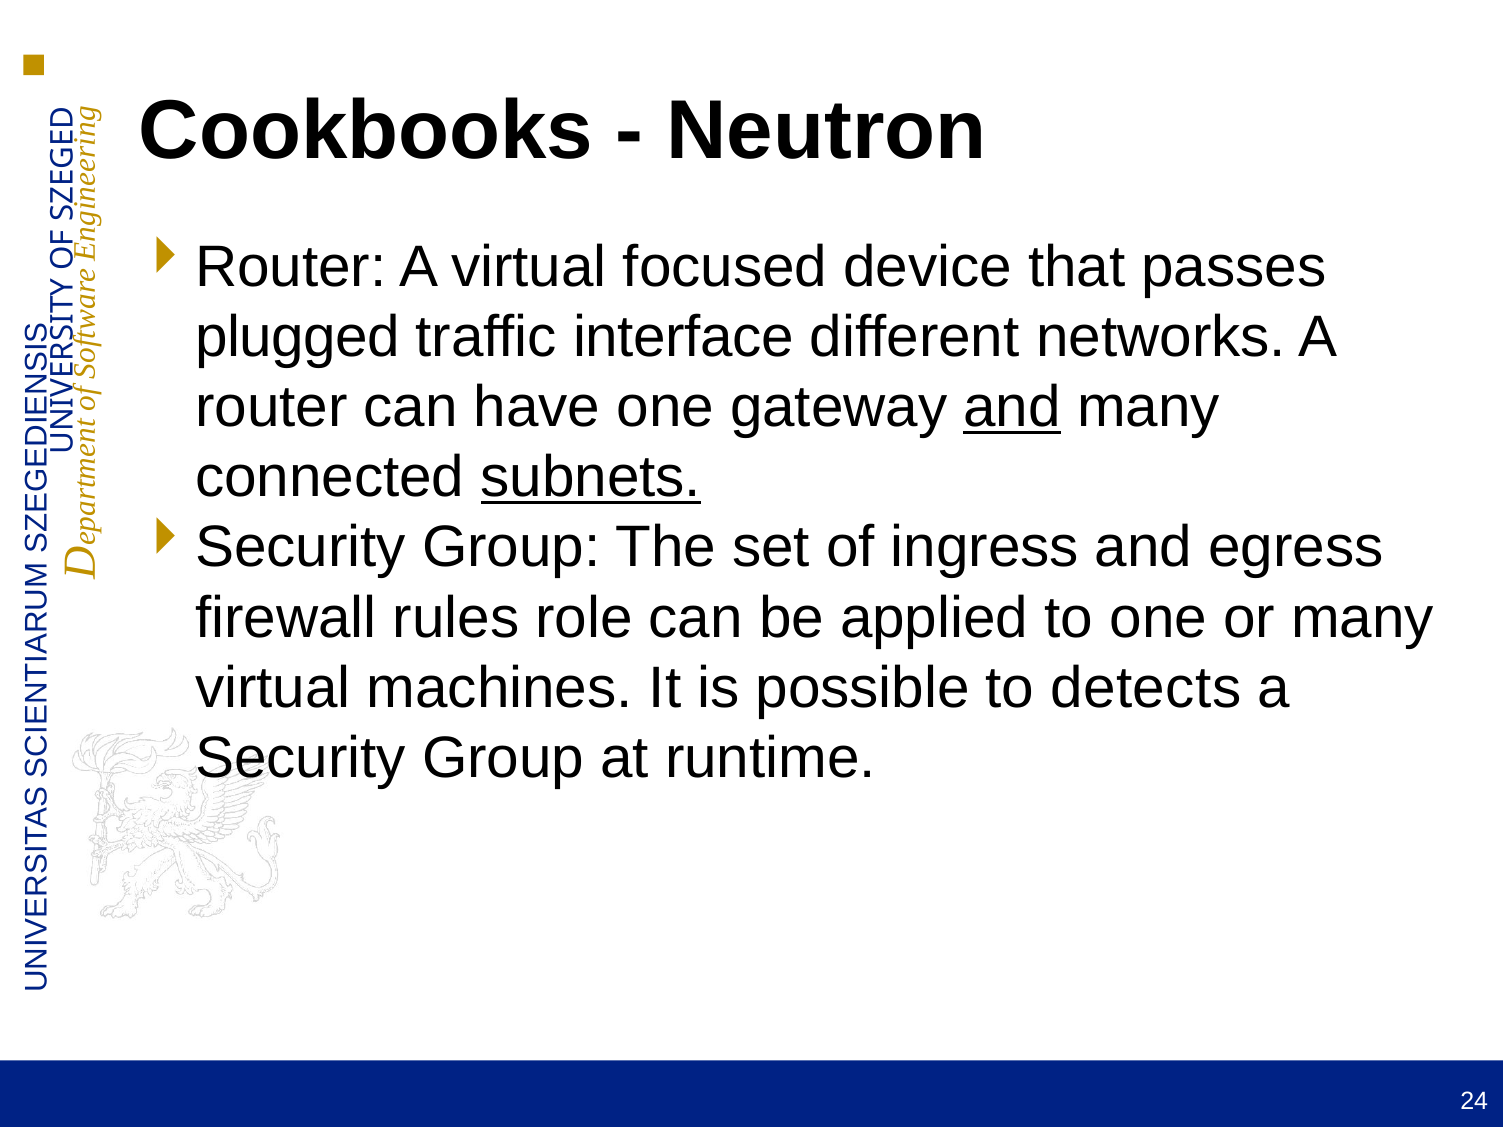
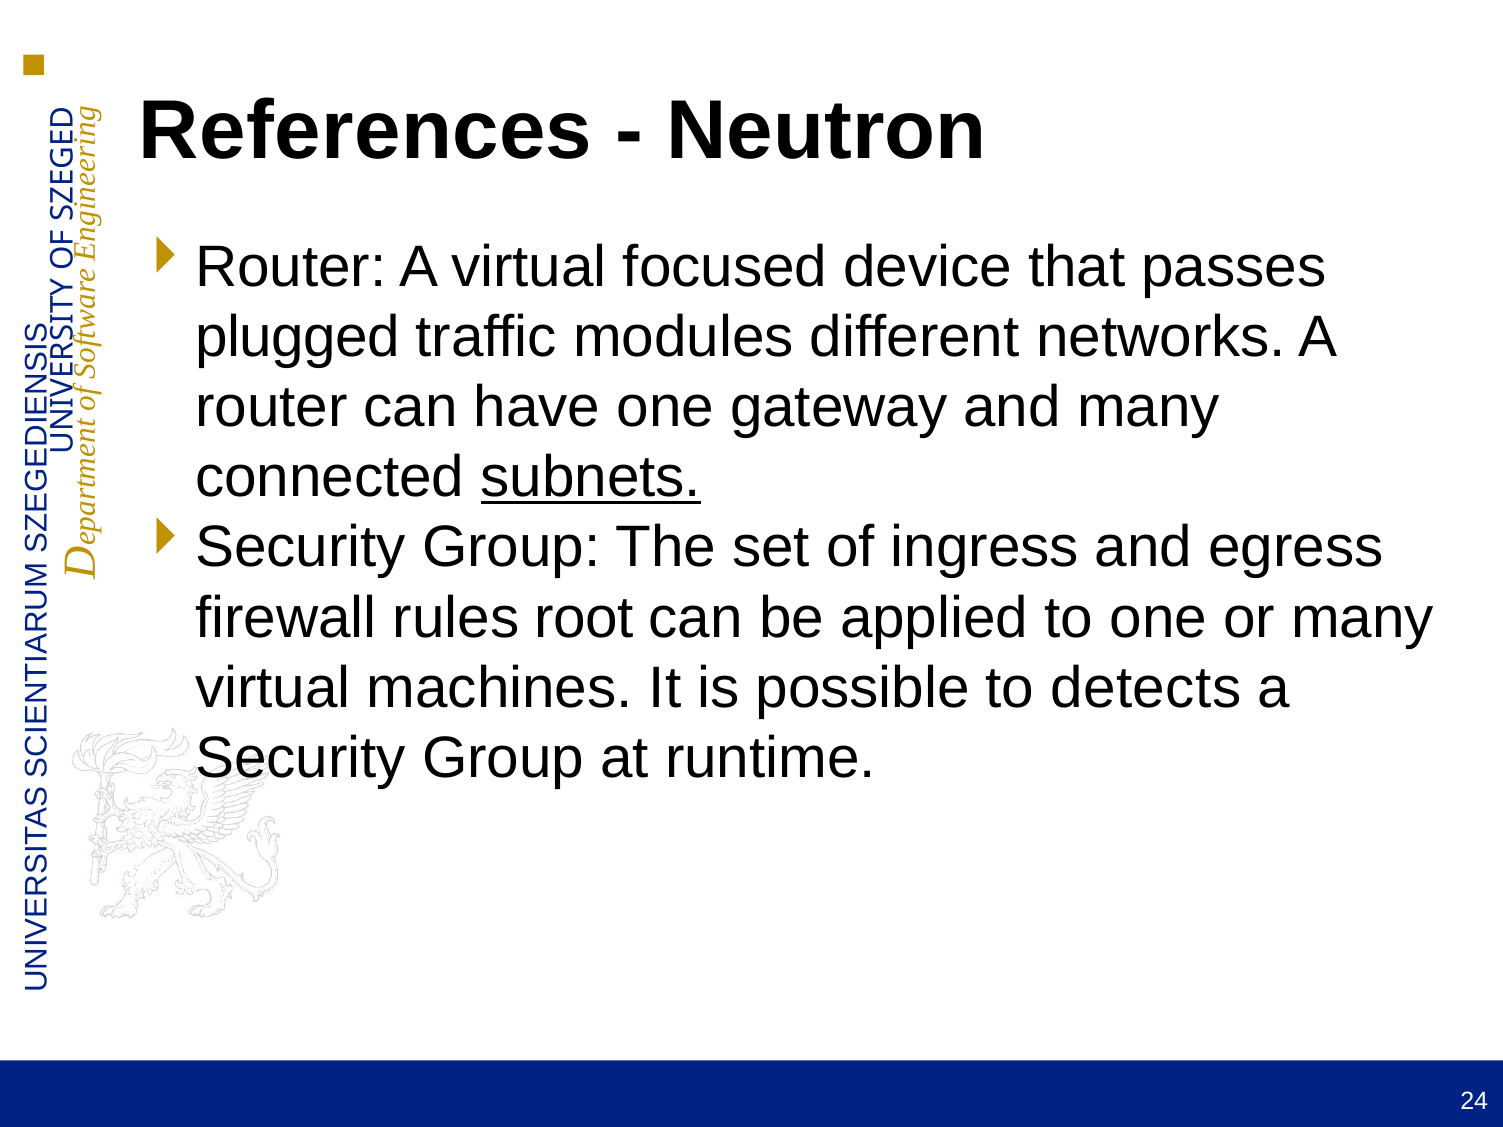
Cookbooks: Cookbooks -> References (366, 131)
interface: interface -> modules (684, 337)
and underline: present -> none (1012, 407)
role: role -> root (584, 618)
